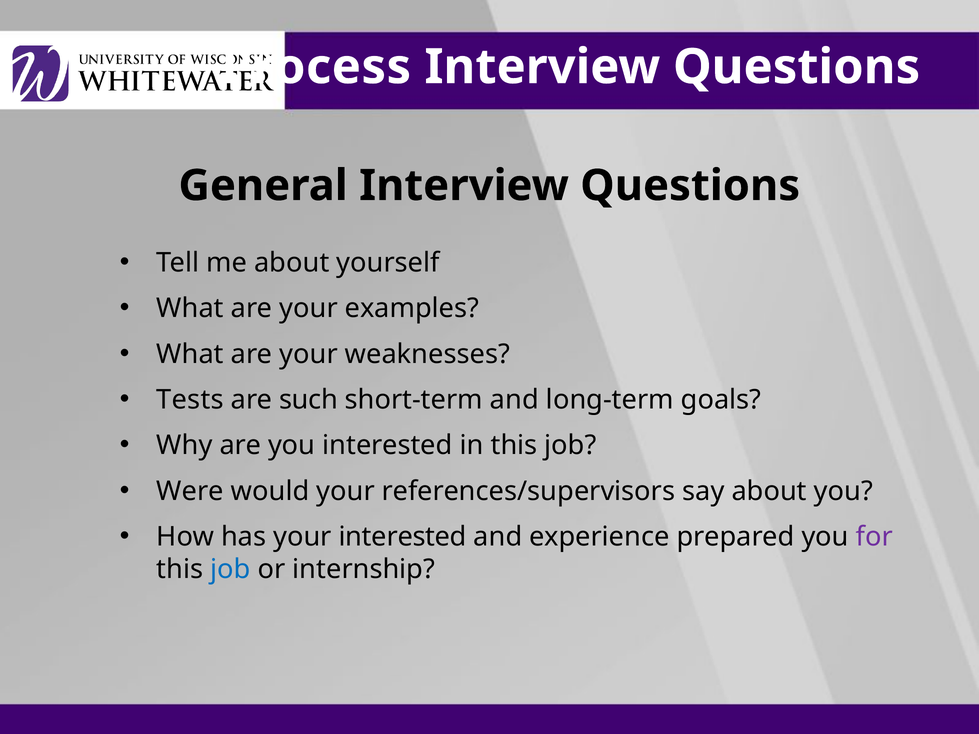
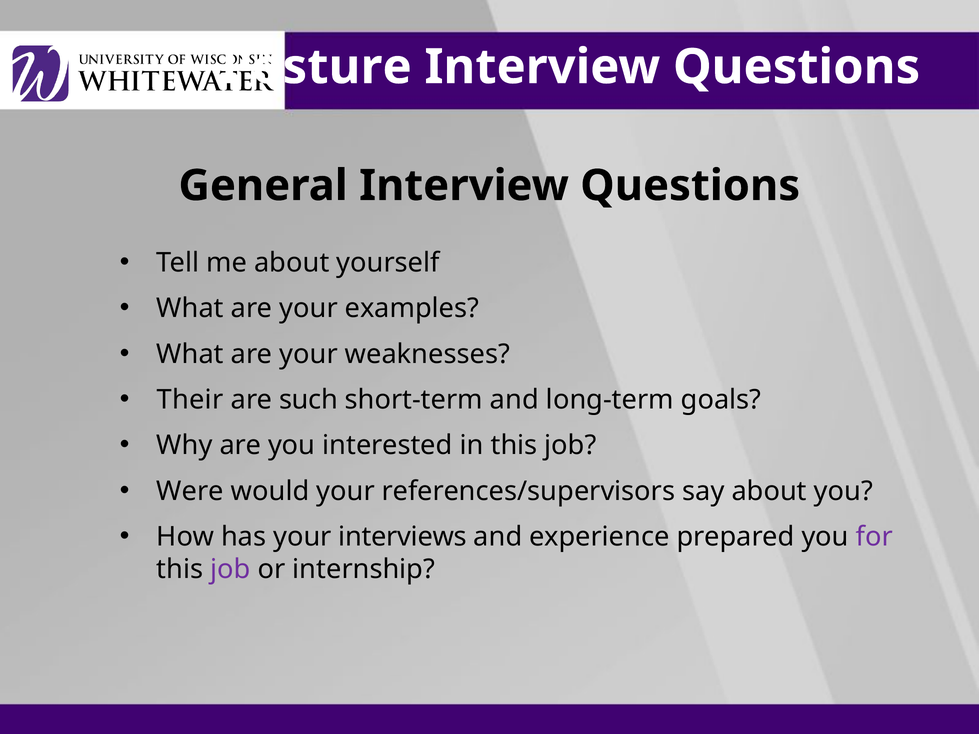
Process: Process -> Posture (317, 67)
Tests: Tests -> Their (190, 400)
your interested: interested -> interviews (403, 537)
job colour: blue -> purple (230, 570)
